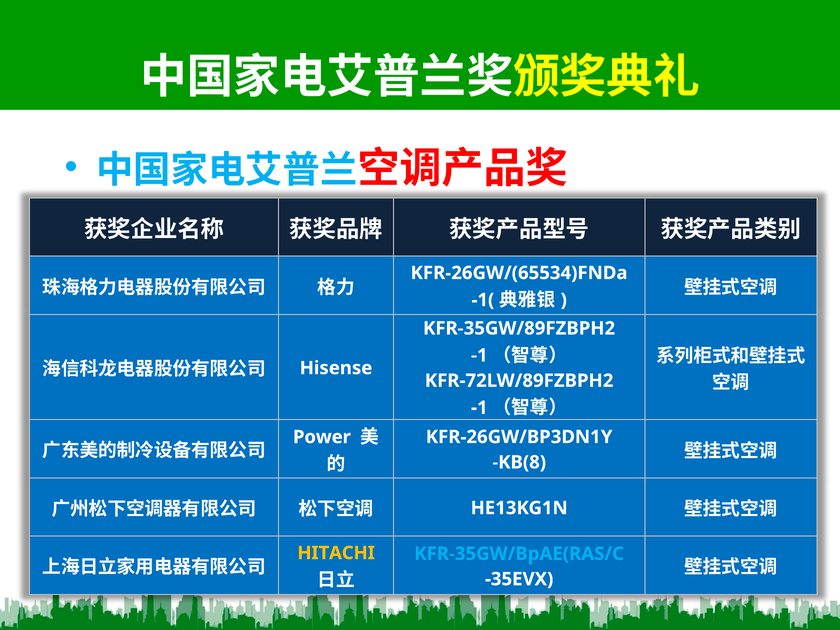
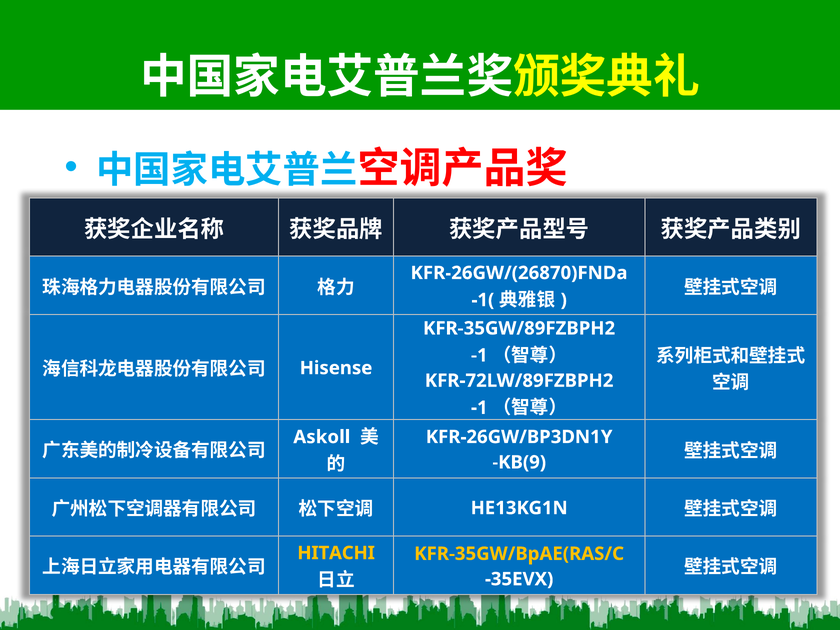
KFR-26GW/(65534)FNDa: KFR-26GW/(65534)FNDa -> KFR-26GW/(26870)FNDa (519, 273)
Power: Power -> Askoll (322, 437)
KB(8: KB(8 -> KB(9 (519, 462)
KFR-35GW/BpAE(RAS/C colour: light blue -> yellow (519, 554)
